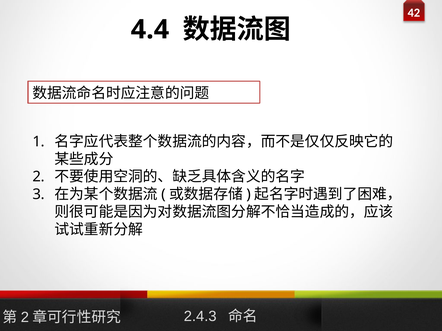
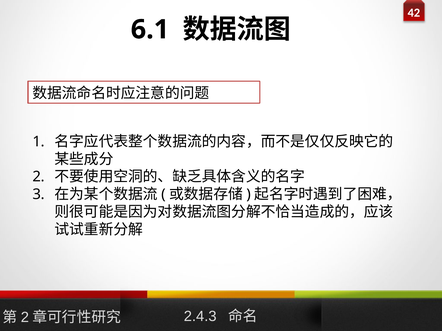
4.4: 4.4 -> 6.1 (150, 30)
